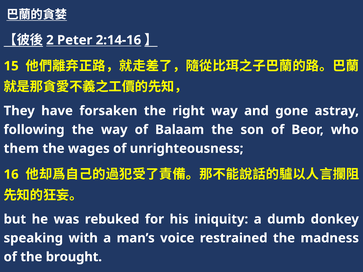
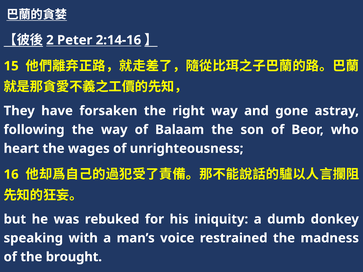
them: them -> heart (21, 149)
